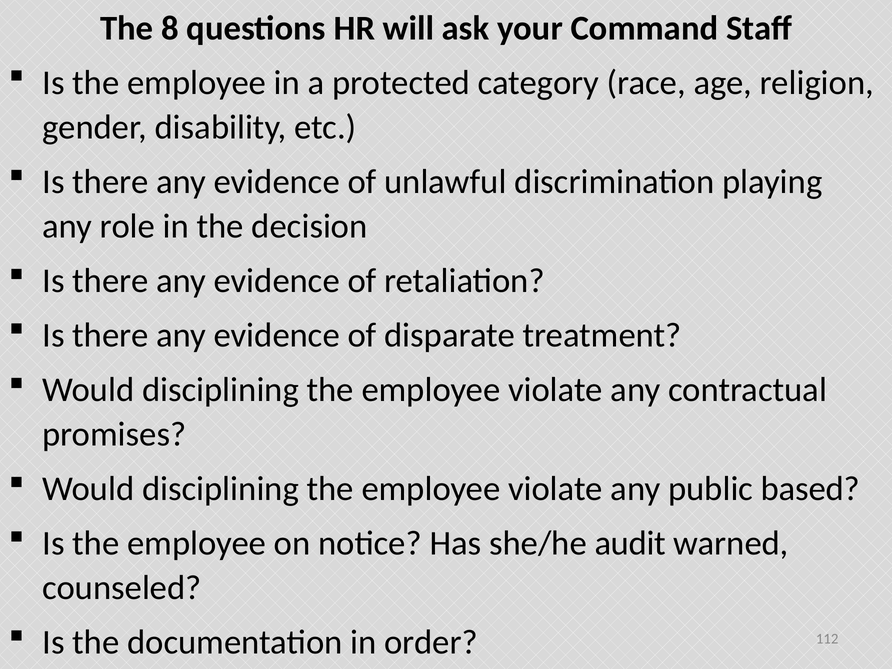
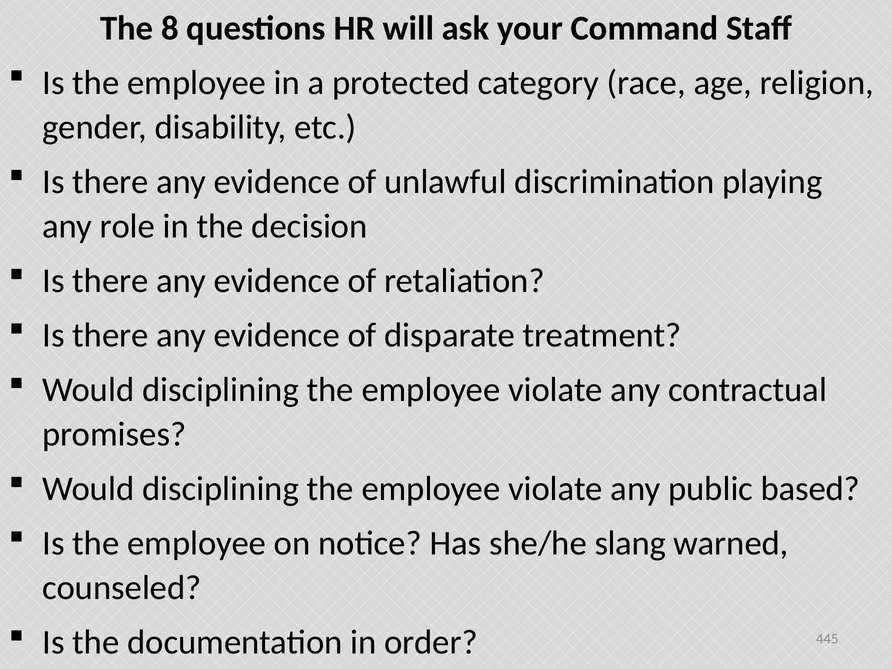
audit: audit -> slang (630, 543)
112: 112 -> 445 (827, 639)
